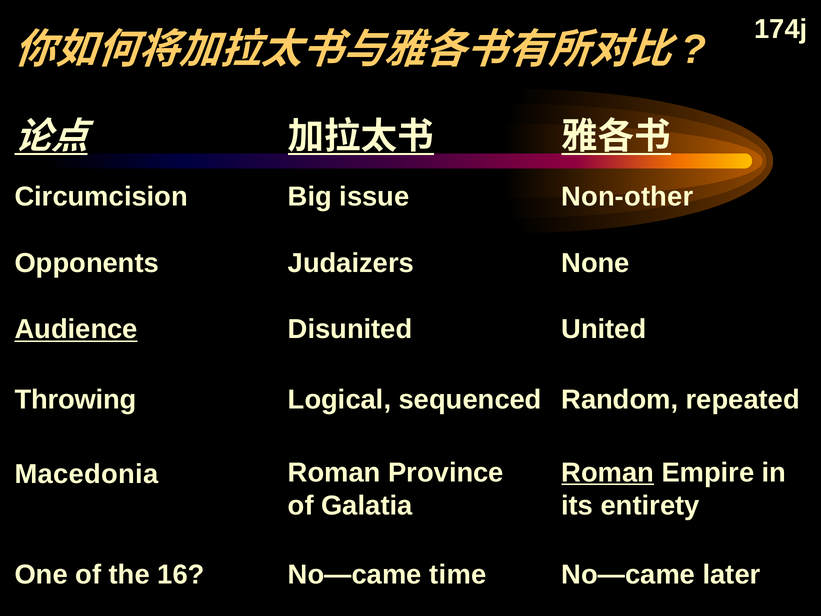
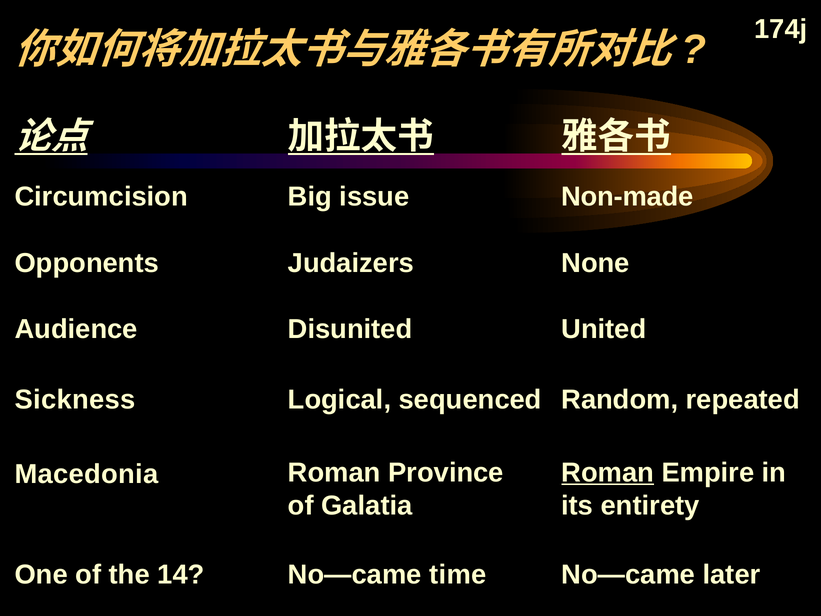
Non-other: Non-other -> Non-made (627, 197)
Audience underline: present -> none (76, 329)
Throwing: Throwing -> Sickness (75, 400)
16: 16 -> 14 (181, 574)
